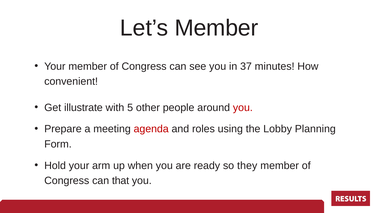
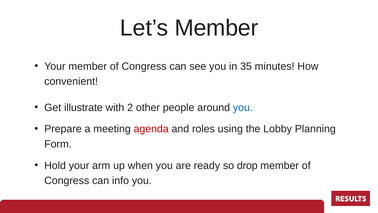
37: 37 -> 35 (246, 66)
5: 5 -> 2 (130, 107)
you colour: red -> blue (243, 107)
they: they -> drop (247, 165)
that: that -> info (120, 180)
